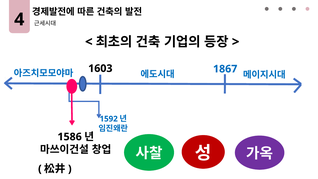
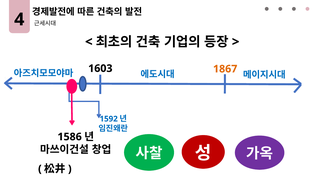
1867 colour: blue -> orange (225, 69)
